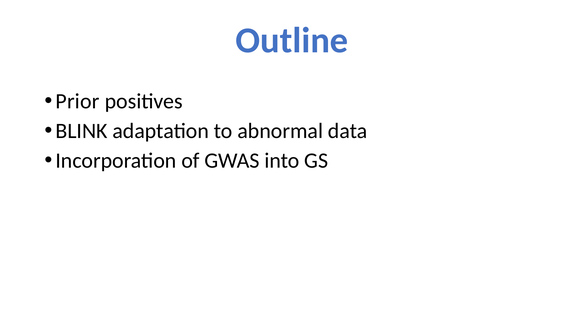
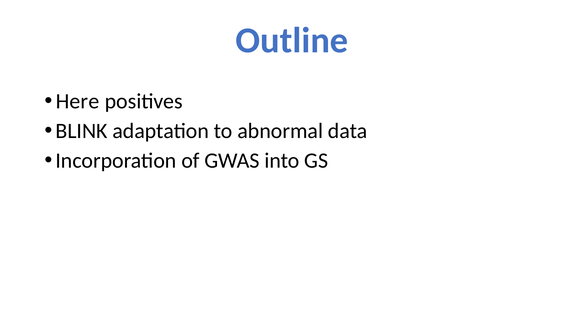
Prior: Prior -> Here (78, 101)
